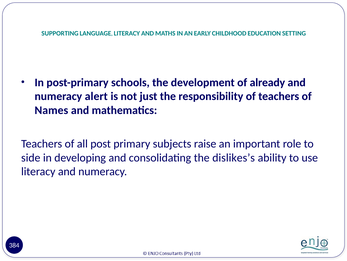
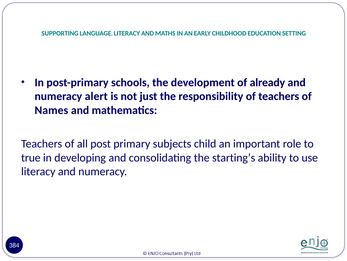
raise: raise -> child (205, 143)
side: side -> true (31, 157)
dislikes’s: dislikes’s -> starting’s (234, 157)
